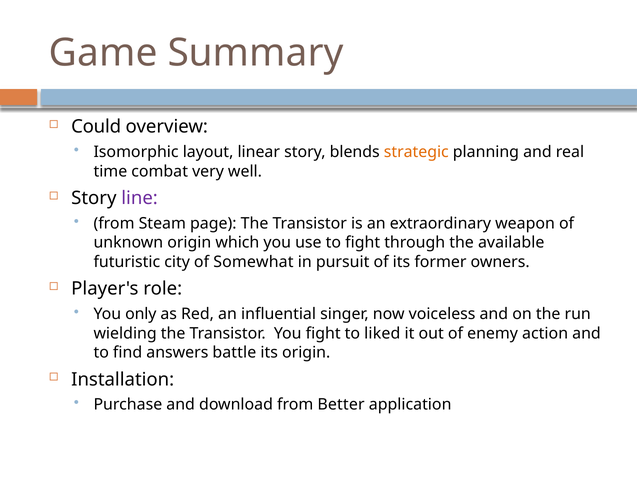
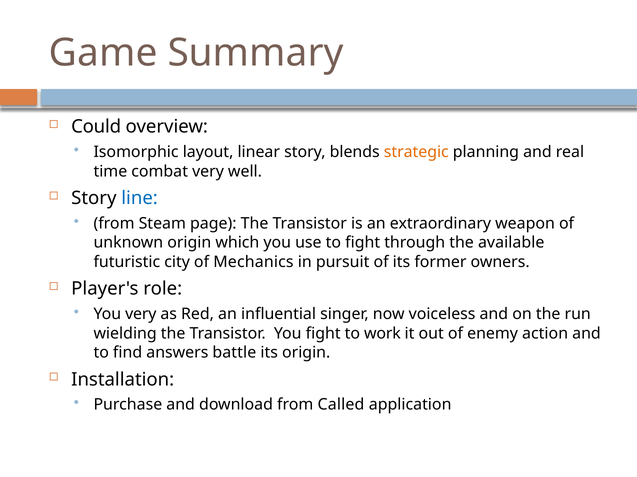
line colour: purple -> blue (140, 199)
Somewhat: Somewhat -> Mechanics (253, 262)
You only: only -> very (141, 315)
liked: liked -> work (382, 334)
Better: Better -> Called (341, 405)
